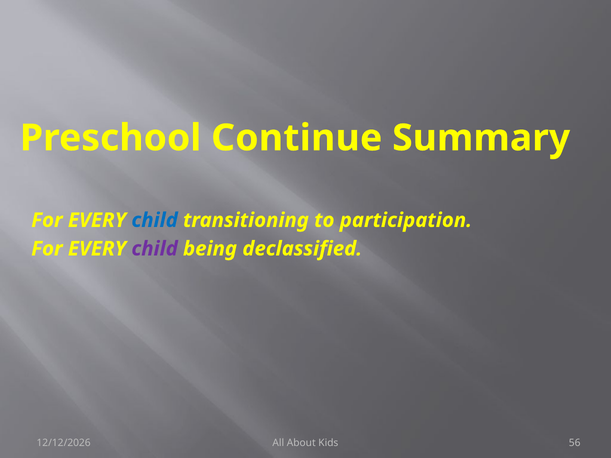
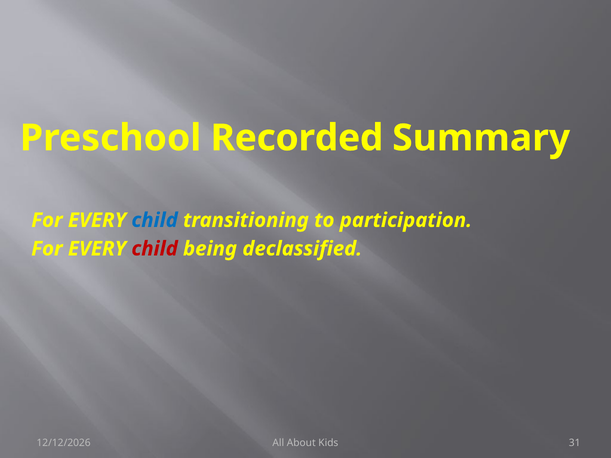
Continue: Continue -> Recorded (297, 138)
child colour: purple -> red (155, 249)
56: 56 -> 31 (575, 443)
